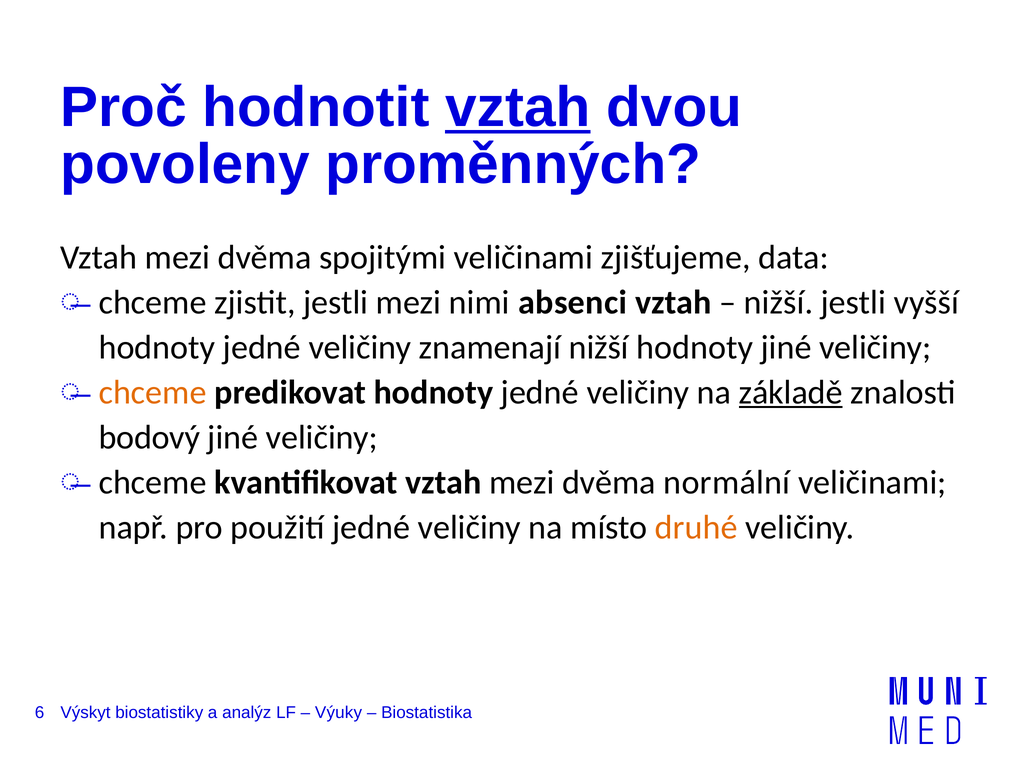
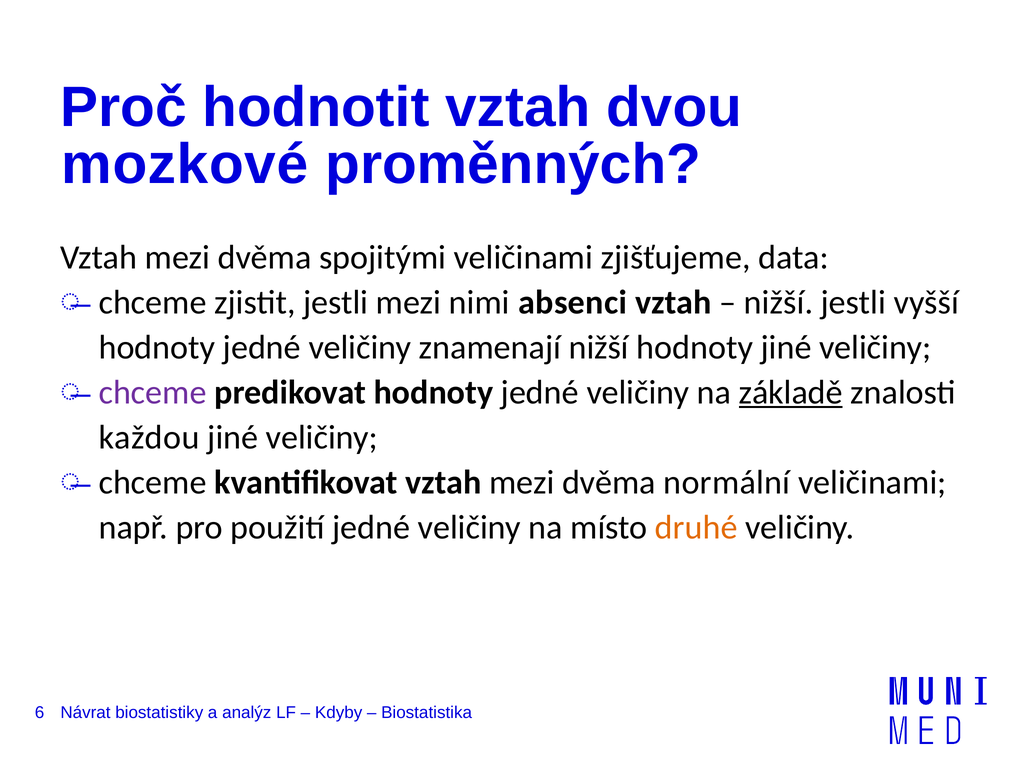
vztah underline: present -> none (518, 107)
povoleny: povoleny -> mozkové (185, 164)
chceme colour: orange -> purple (153, 392)
bodový: bodový -> každou (149, 437)
Výskyt: Výskyt -> Návrat (85, 713)
Výuky: Výuky -> Kdyby (339, 713)
